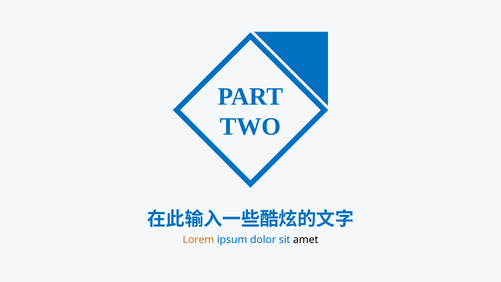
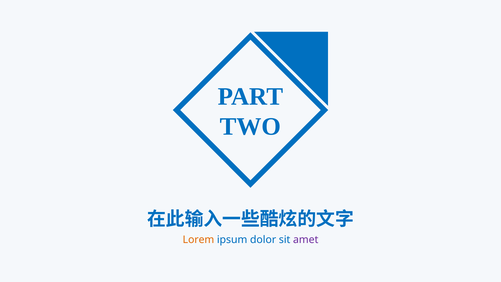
amet colour: black -> purple (306, 240)
